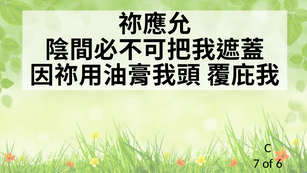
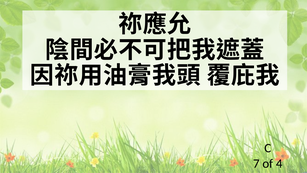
6: 6 -> 4 (279, 163)
